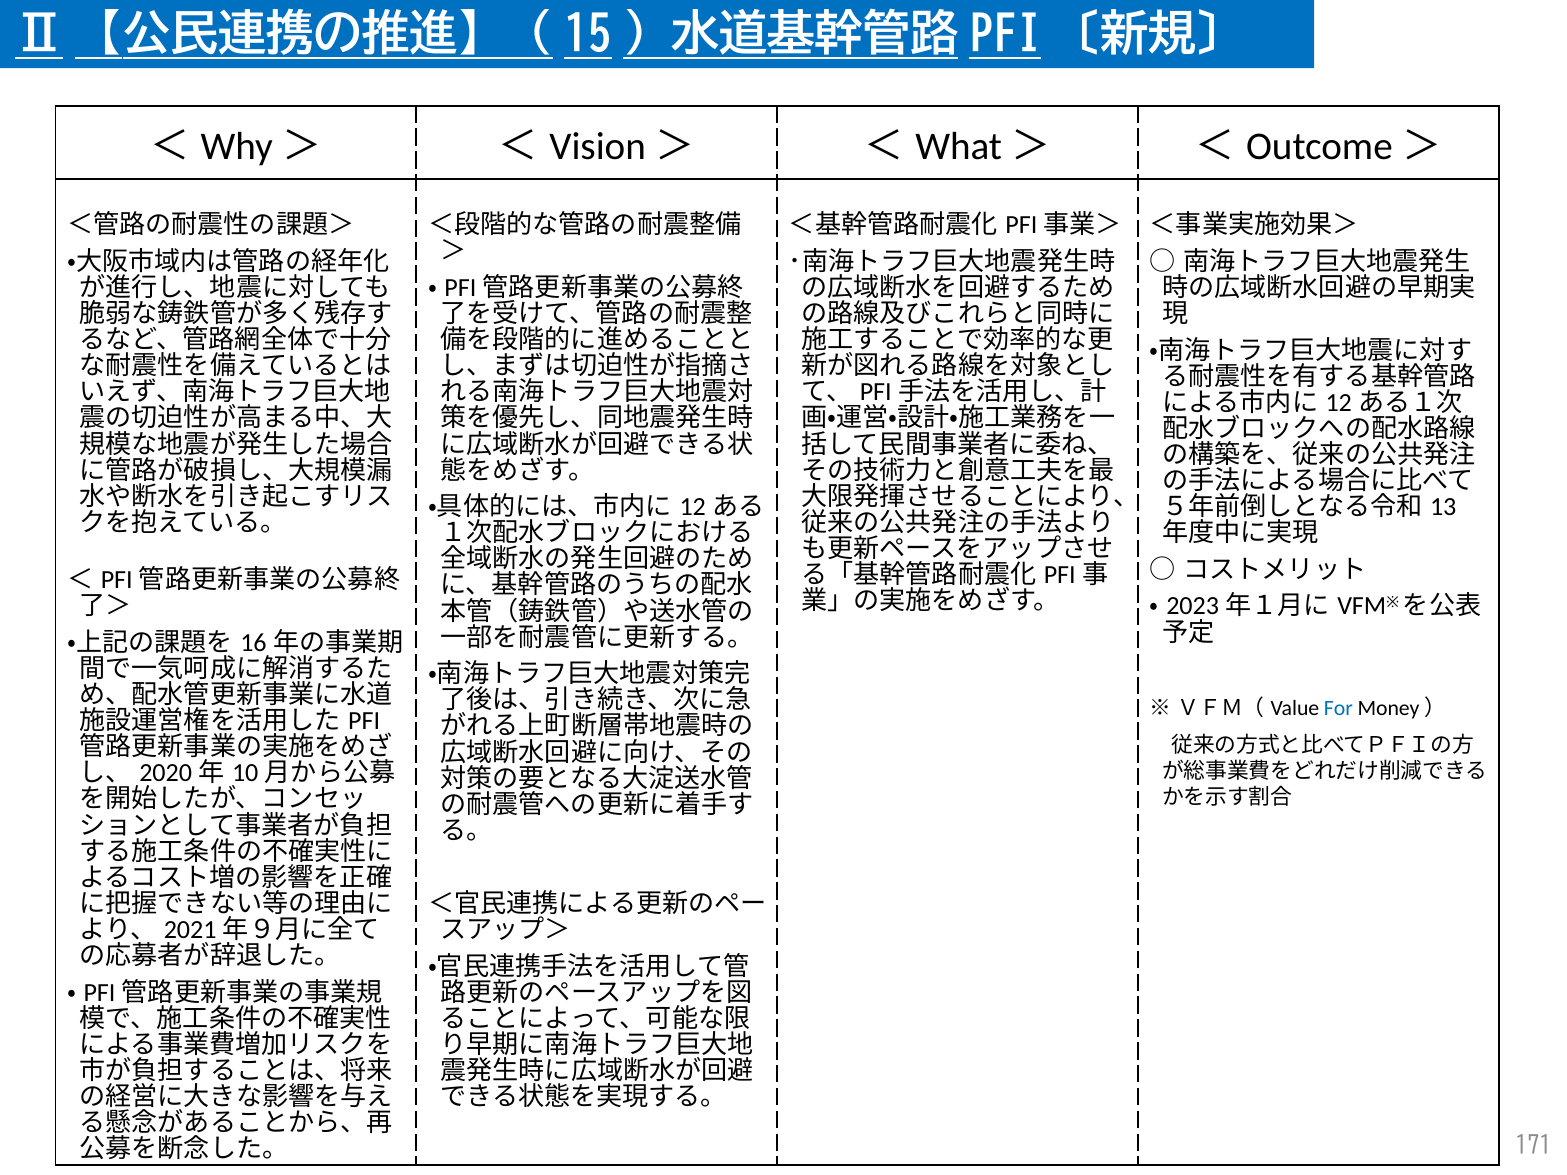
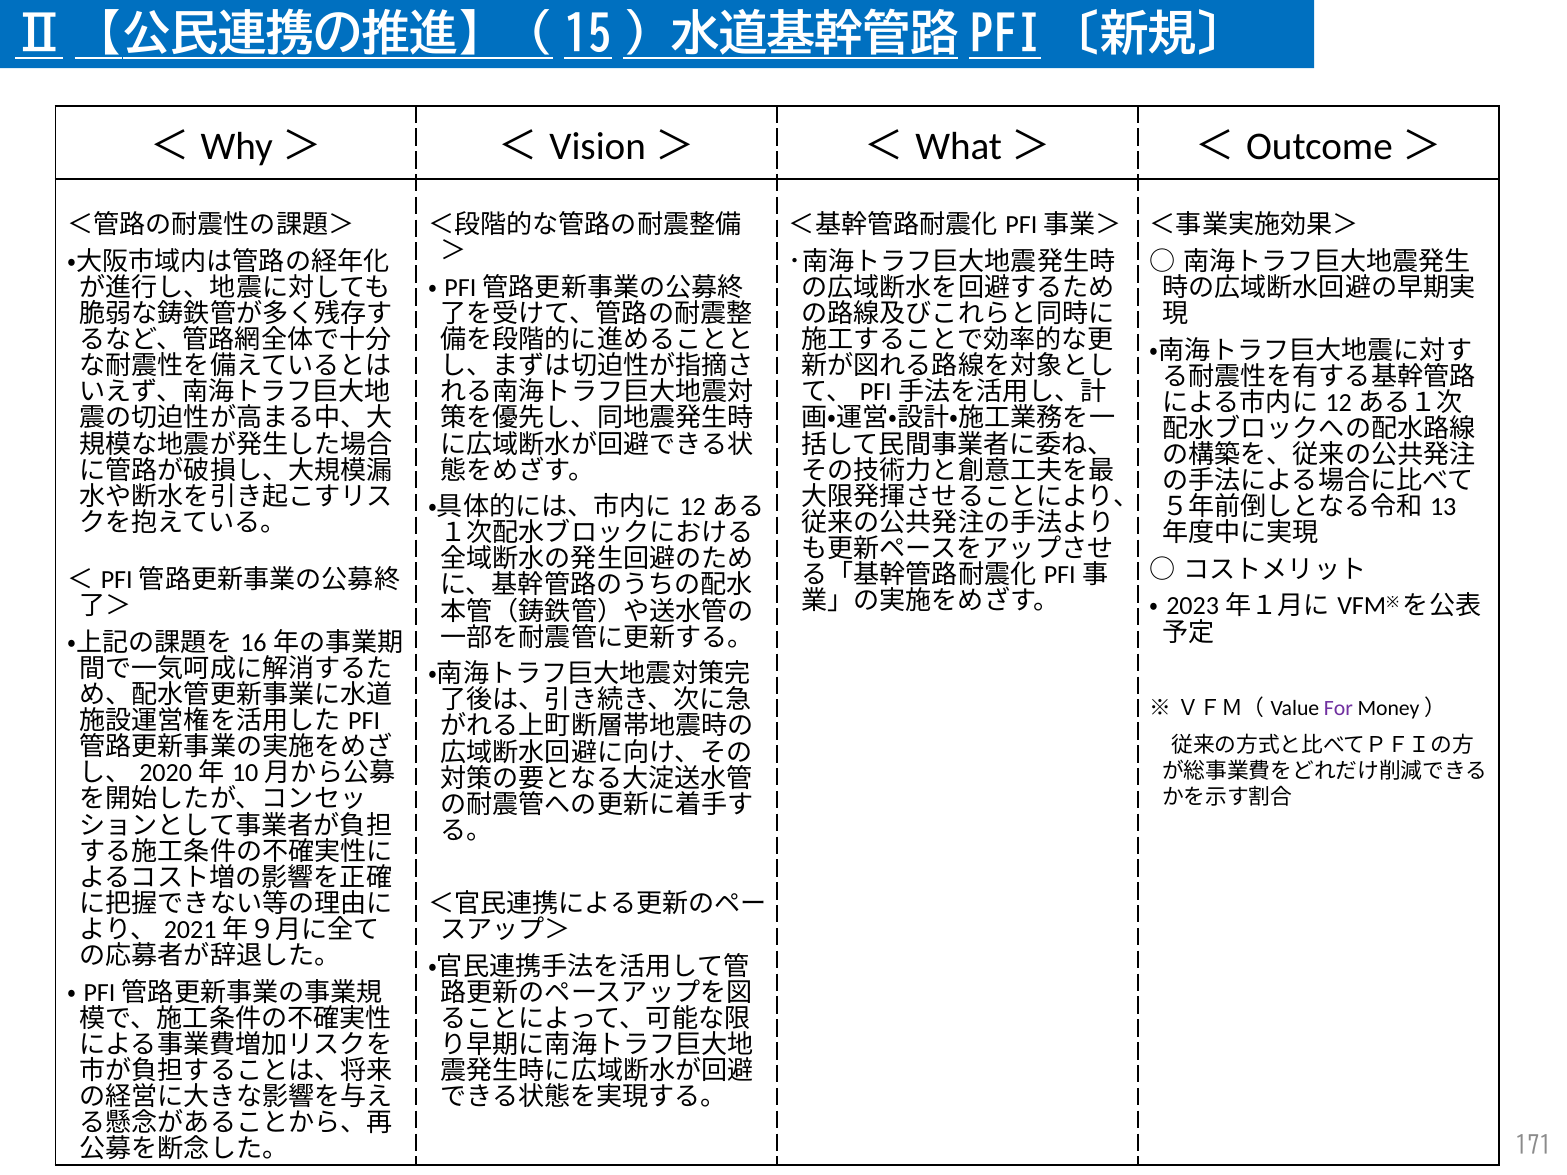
For colour: blue -> purple (1338, 708)
